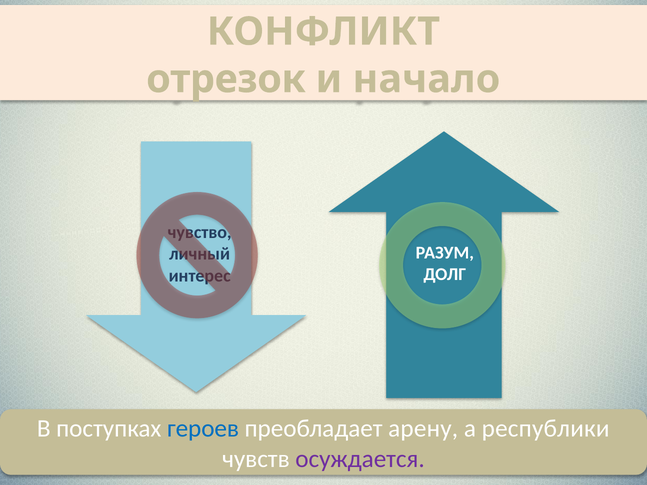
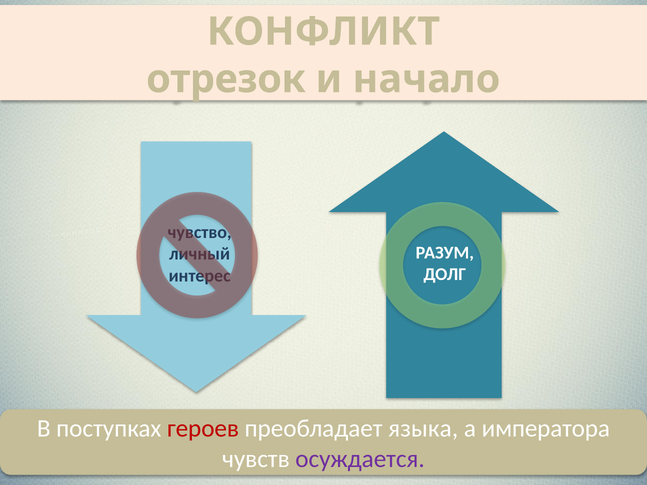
героев colour: blue -> red (203, 429)
арену: арену -> языка (423, 429)
республики: республики -> императора (546, 429)
